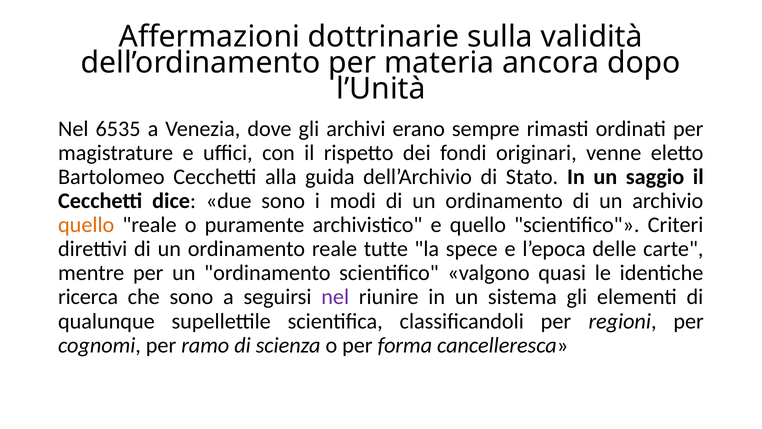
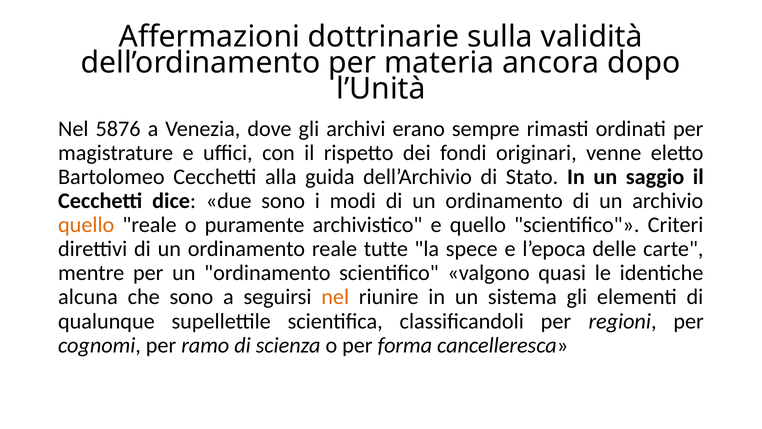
6535: 6535 -> 5876 (118, 129)
ricerca: ricerca -> alcuna (88, 297)
nel colour: purple -> orange (335, 297)
